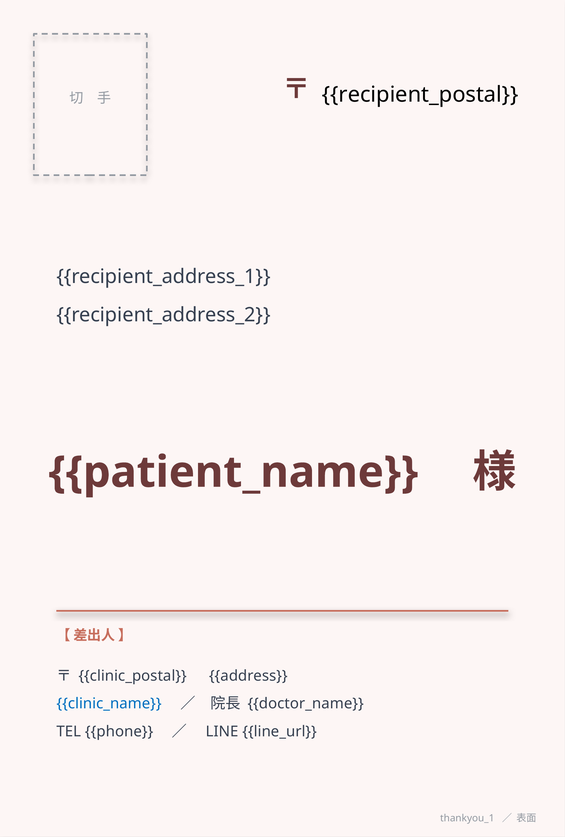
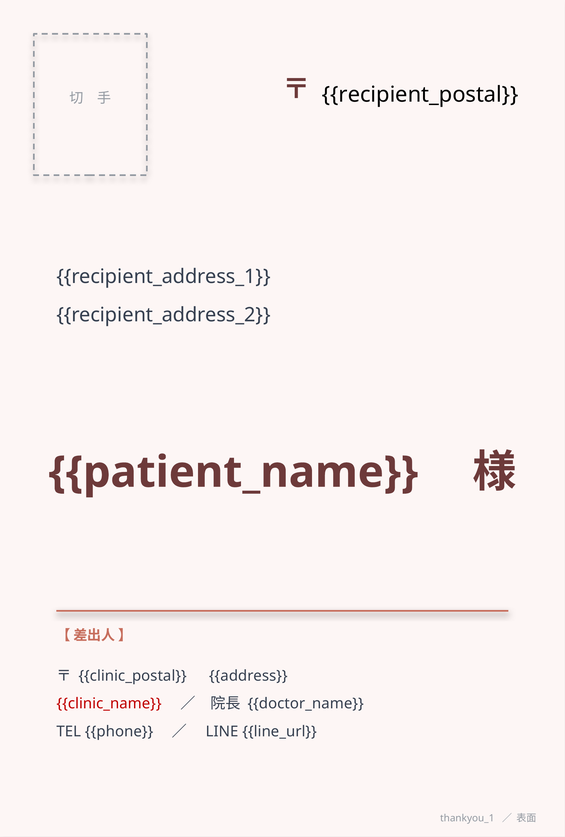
clinic_name colour: blue -> red (109, 703)
